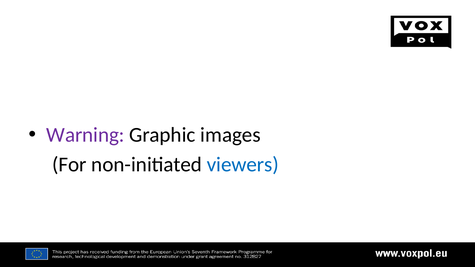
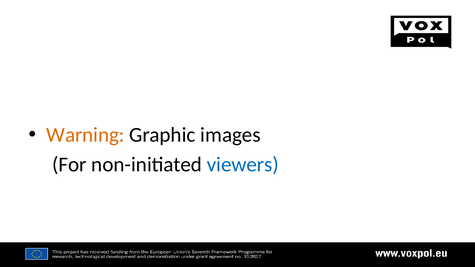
Warning colour: purple -> orange (85, 135)
